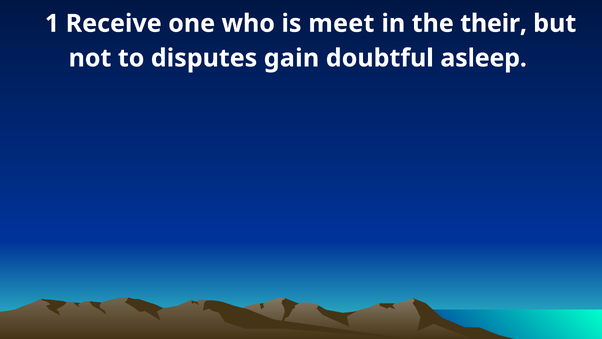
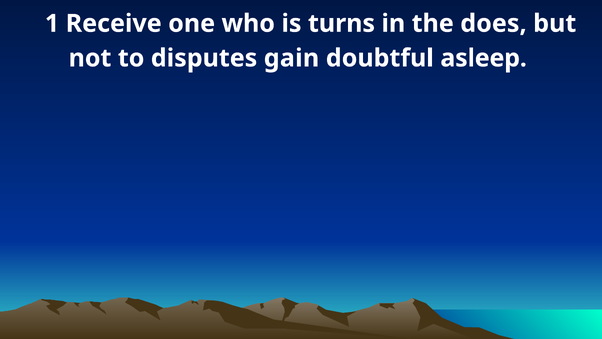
meet: meet -> turns (341, 24)
their: their -> does (493, 24)
